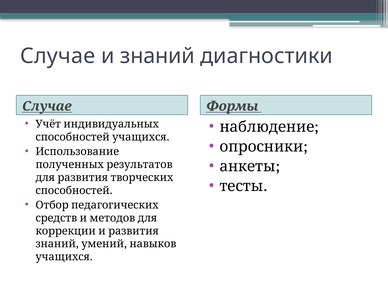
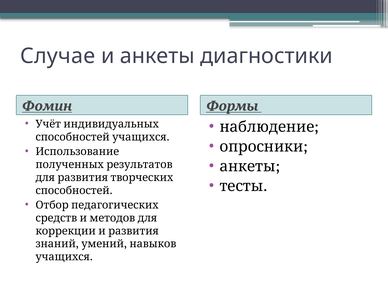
и знаний: знаний -> анкеты (157, 56)
Случае: Случае -> Фомин (47, 106)
